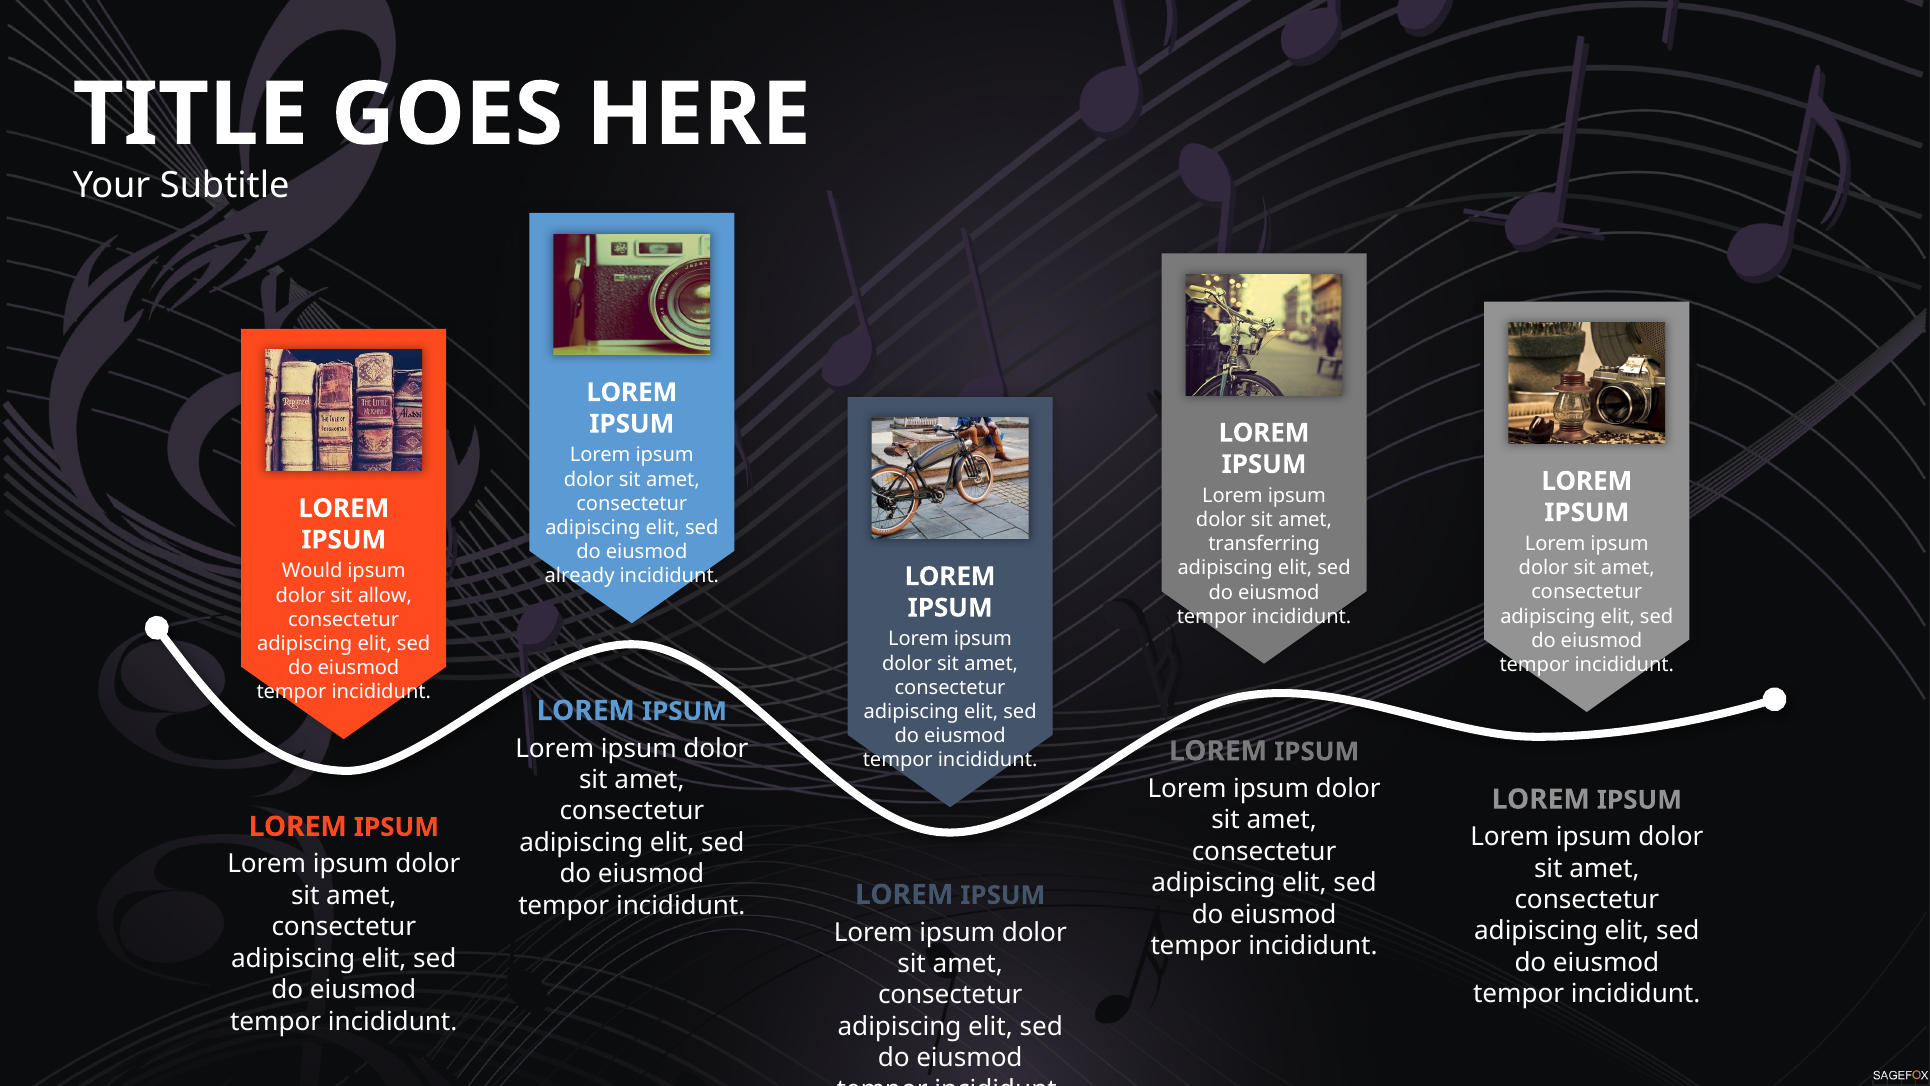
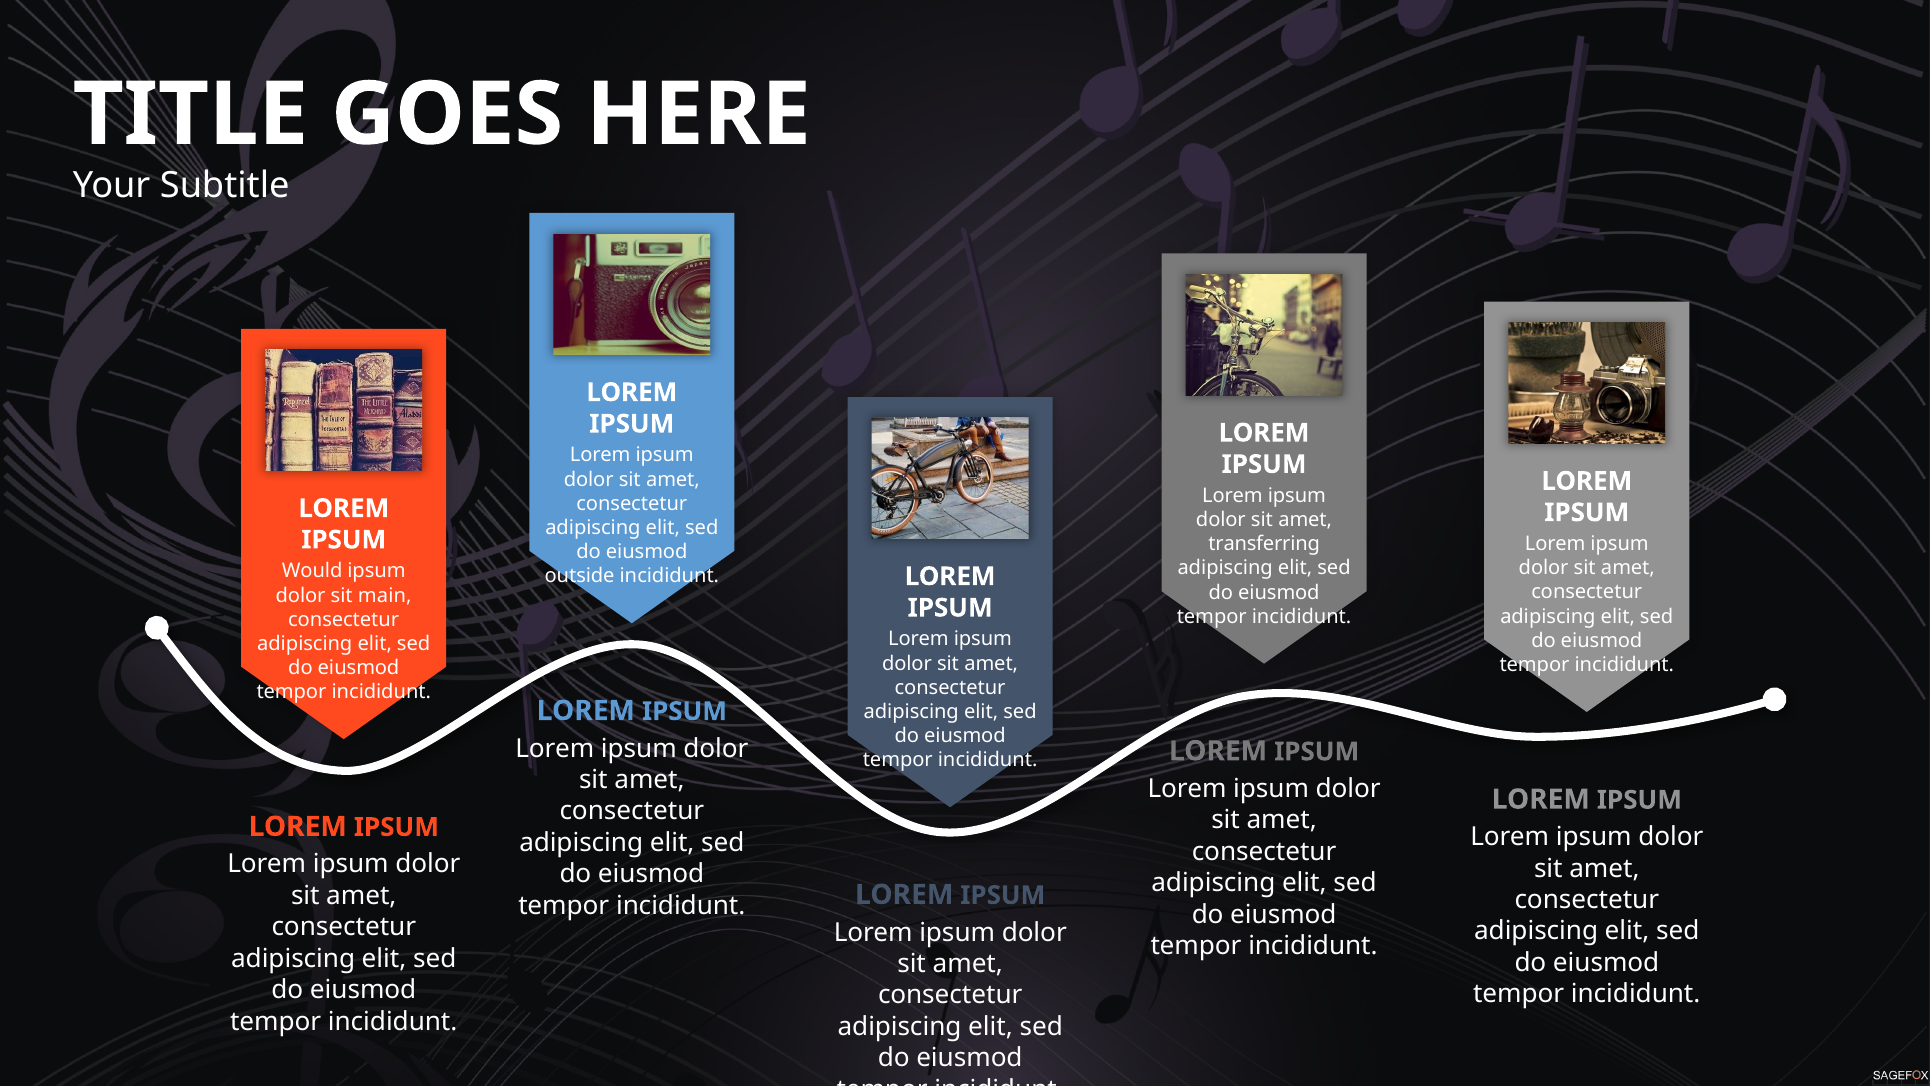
already: already -> outside (580, 576)
allow: allow -> main (385, 595)
